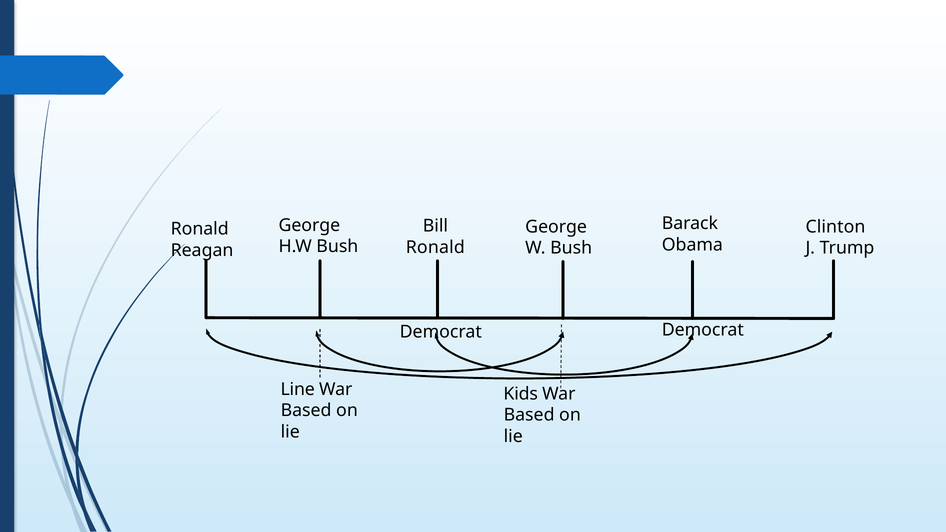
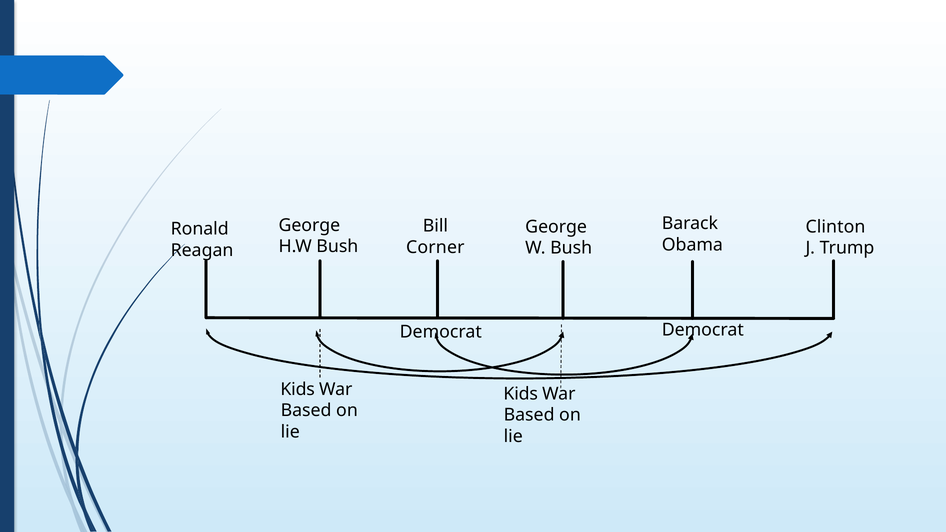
Ronald: Ronald -> Corner (435, 247)
Line: Line -> Kids (298, 389)
